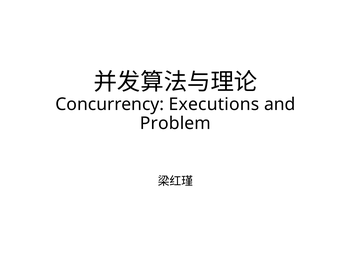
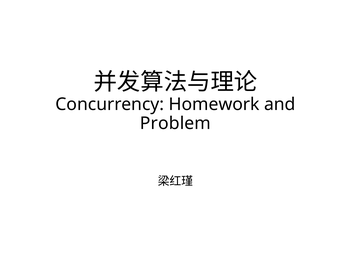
Executions: Executions -> Homework (214, 104)
